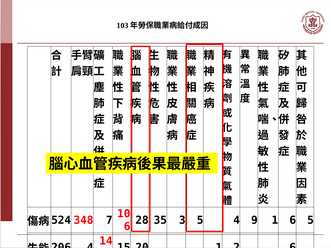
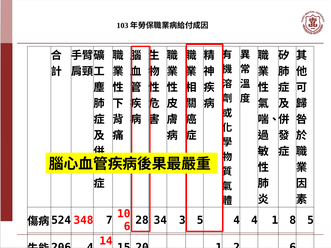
35: 35 -> 34 (160, 220)
4 9: 9 -> 4 (254, 220)
6: 6 -> 8 (293, 220)
